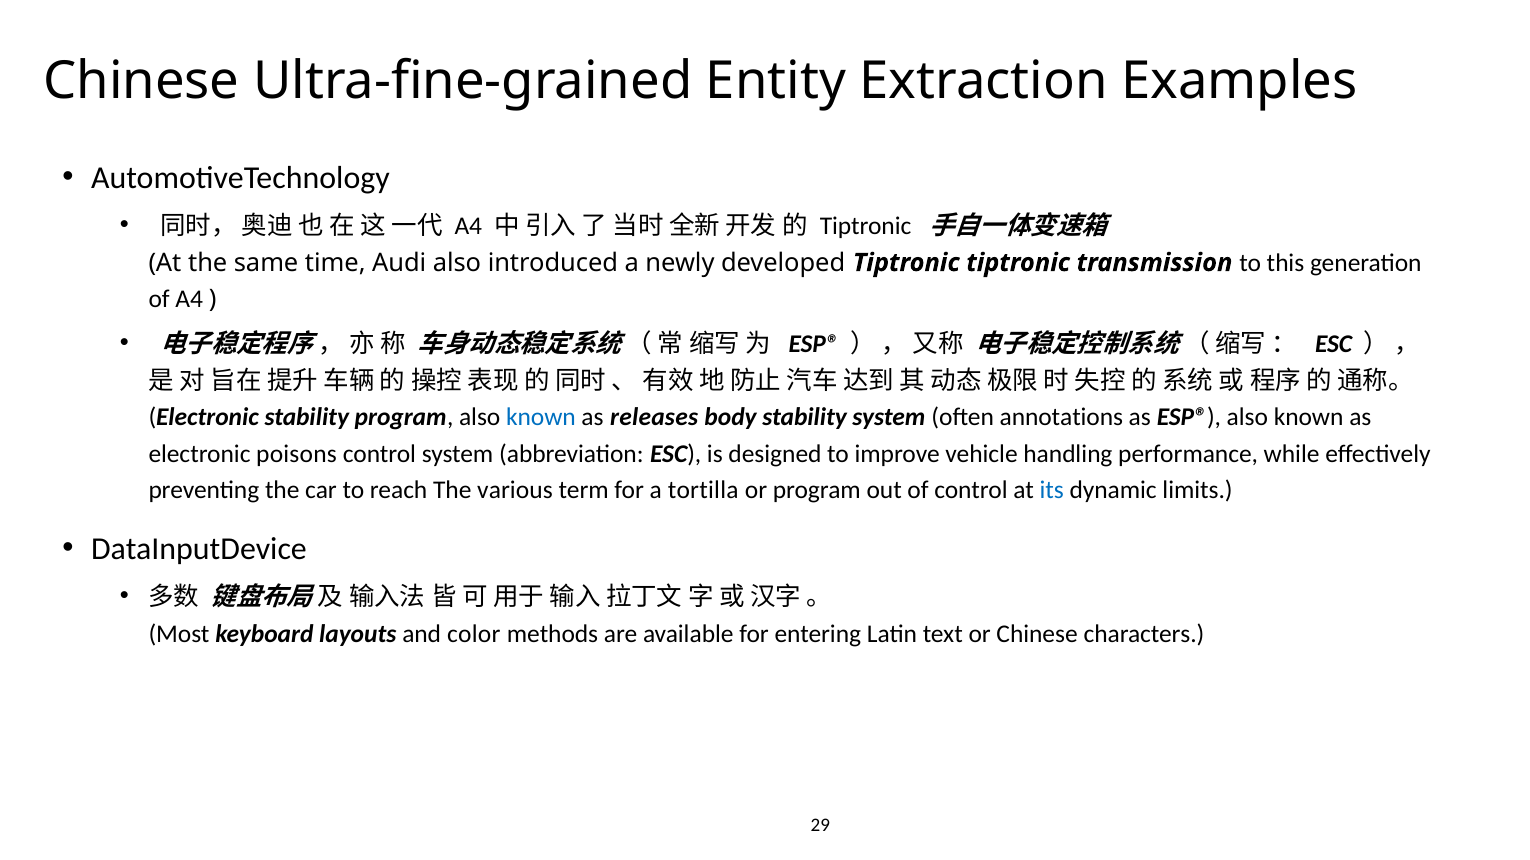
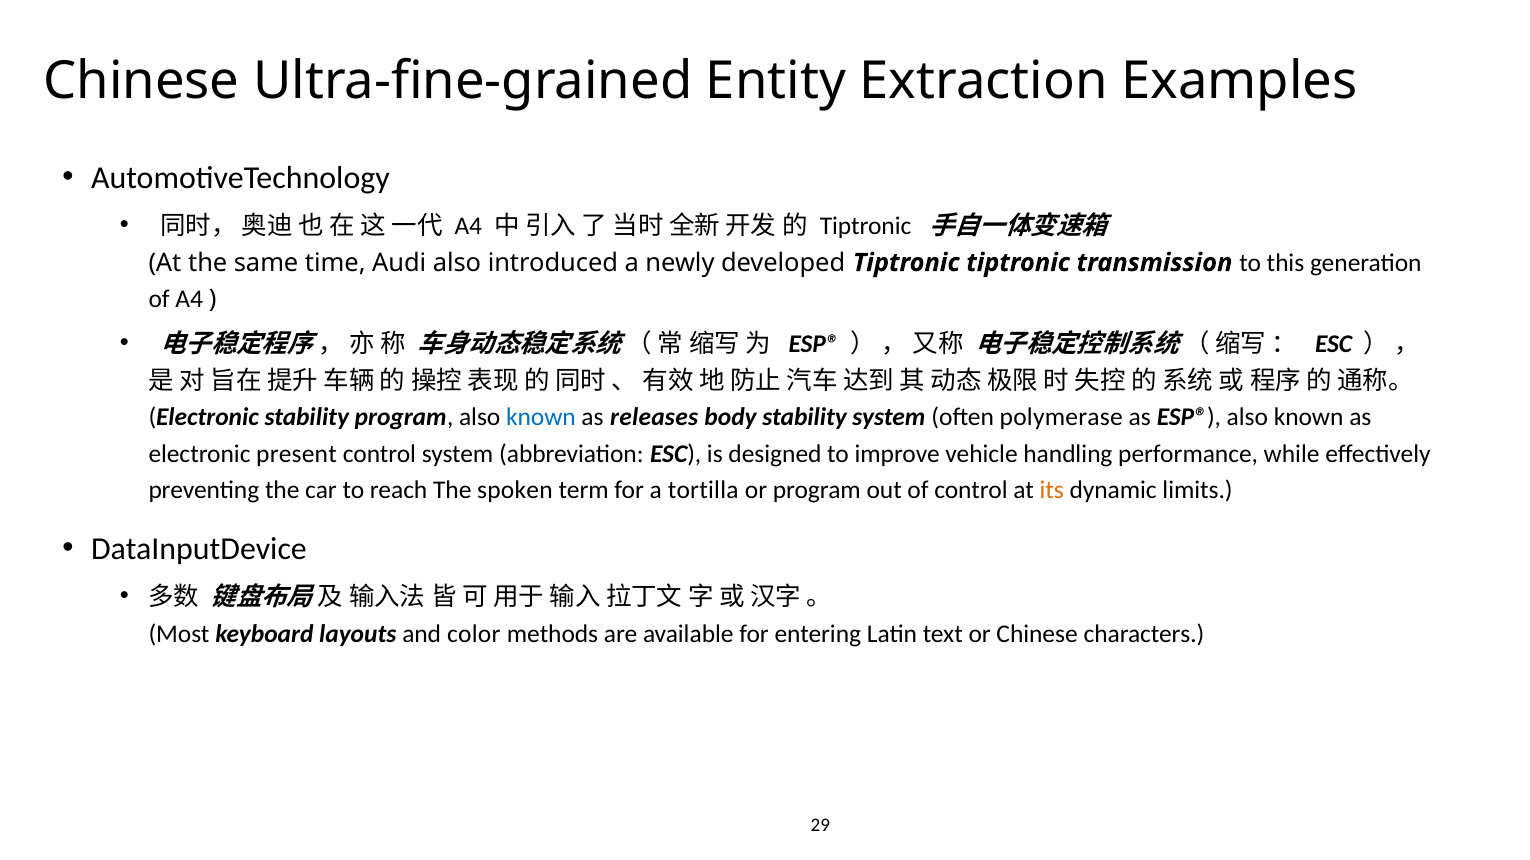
annotations: annotations -> polymerase (1061, 418)
poisons: poisons -> present (297, 454)
various: various -> spoken (515, 491)
its colour: blue -> orange (1052, 491)
